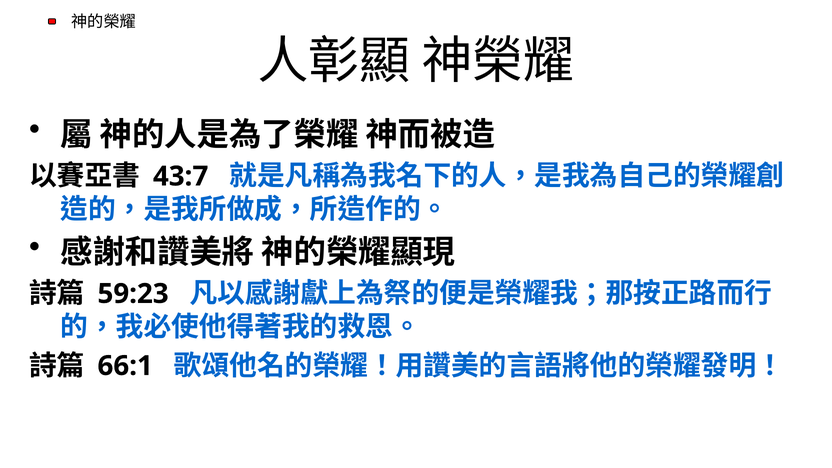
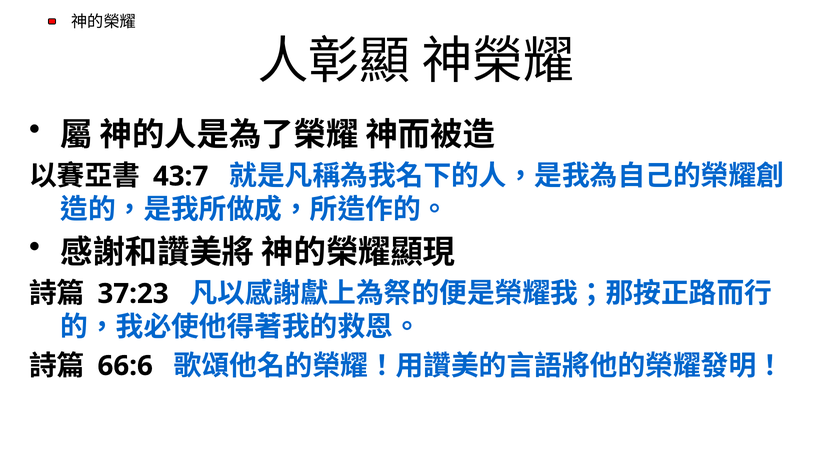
59:23: 59:23 -> 37:23 (133, 294)
66:1: 66:1 -> 66:6 (125, 366)
